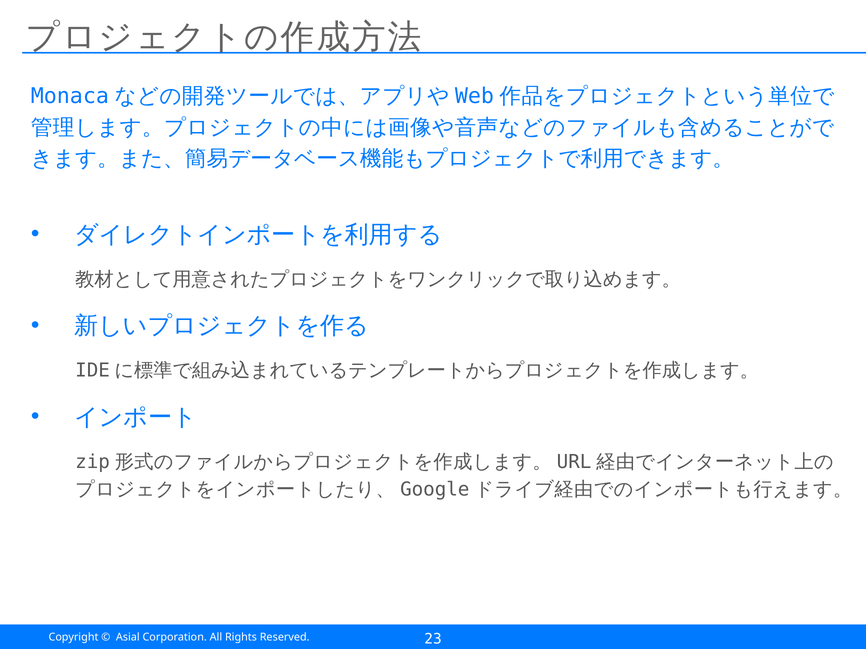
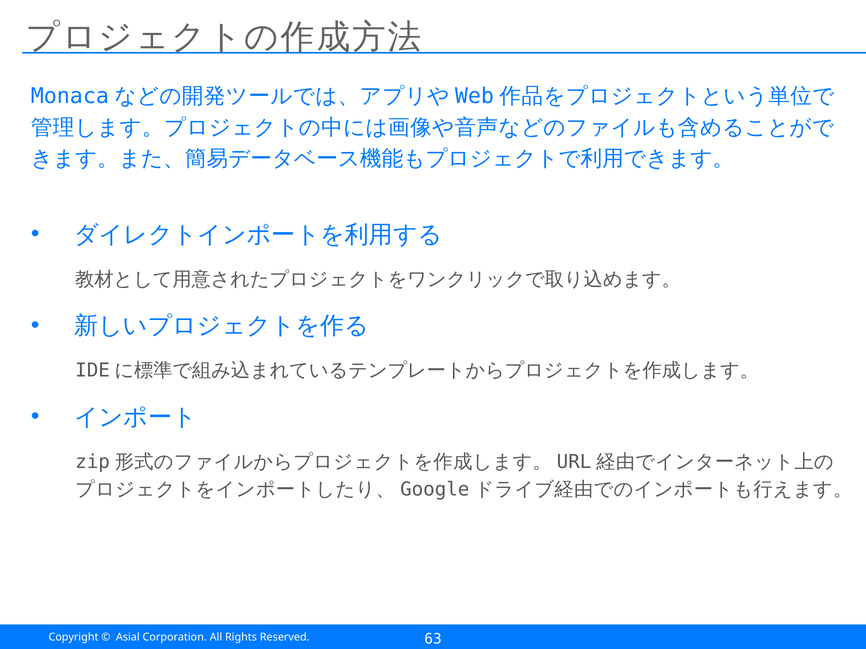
23: 23 -> 63 (433, 639)
